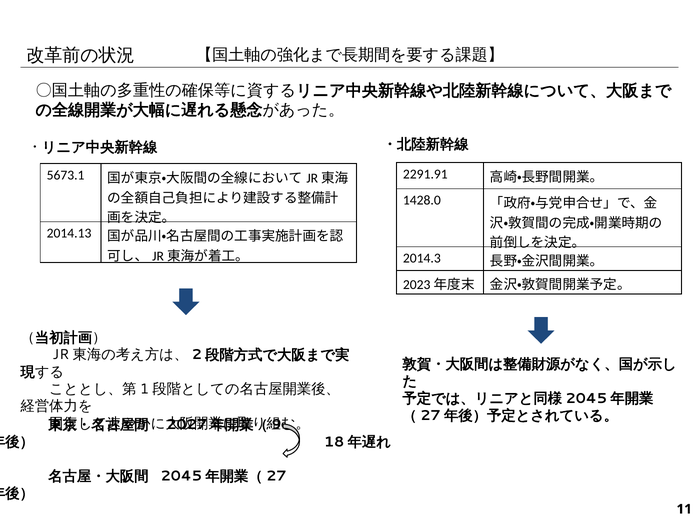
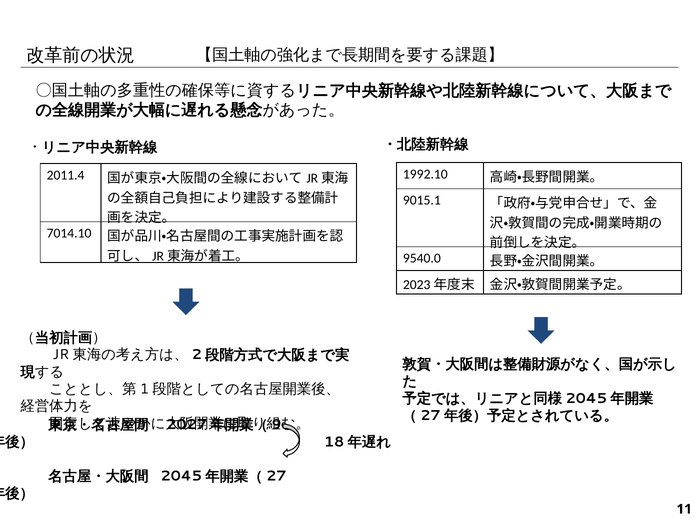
2291.91: 2291.91 -> 1992.10 (425, 174)
5673.1: 5673.1 -> 2011.4 (66, 175)
1428.0: 1428.0 -> 9015.1 (422, 200)
2014.13: 2014.13 -> 7014.10 (69, 233)
2014.3: 2014.3 -> 9540.0 (422, 259)
